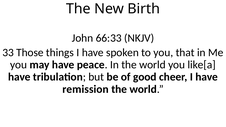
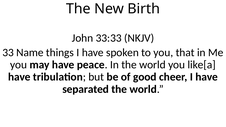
66:33: 66:33 -> 33:33 (109, 38)
Those: Those -> Name (30, 53)
remission: remission -> separated (86, 89)
